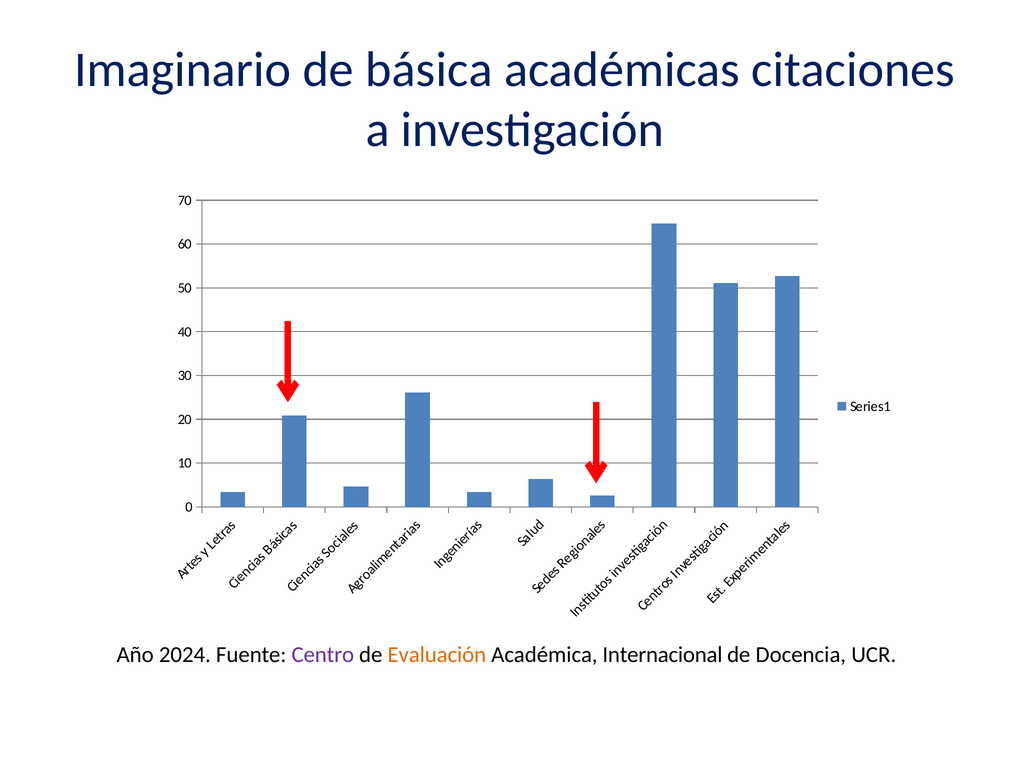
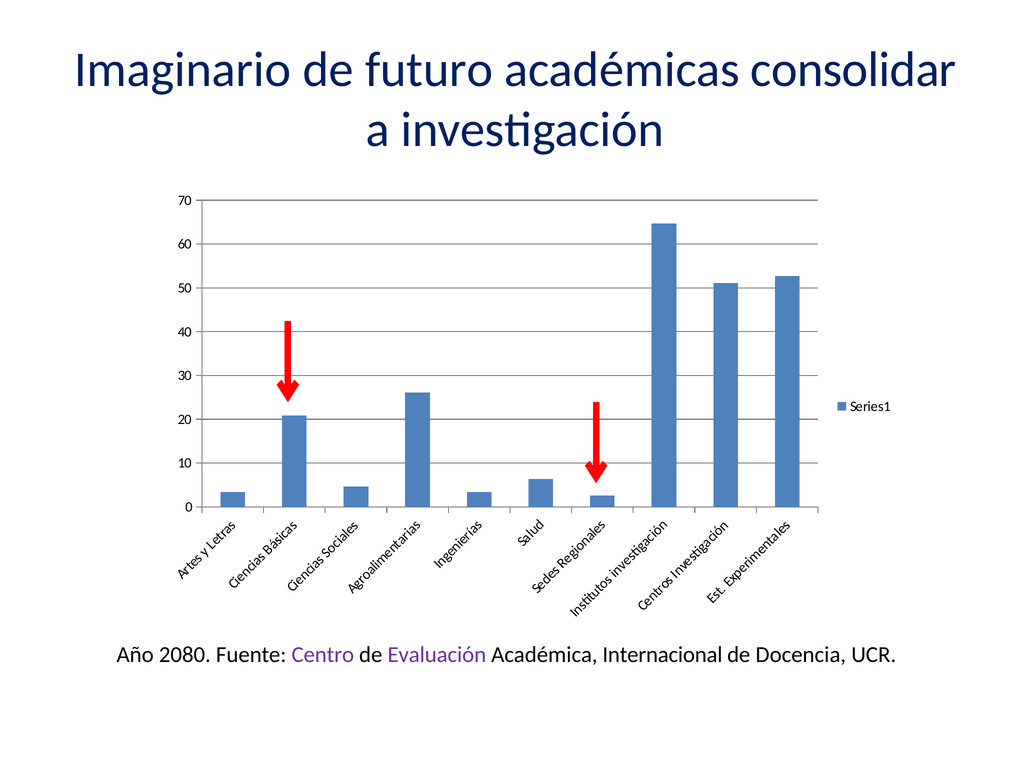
básica: básica -> futuro (429, 70)
citaciones: citaciones -> consolidar (853, 70)
2024: 2024 -> 2080 (185, 655)
Evaluación colour: orange -> purple (437, 655)
